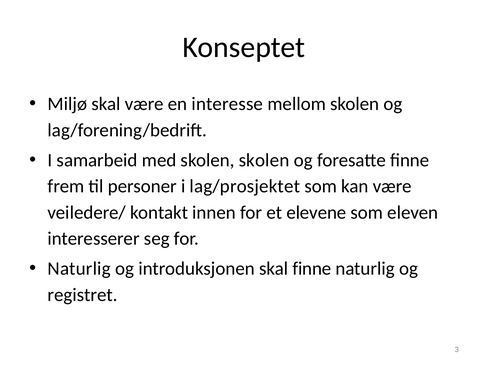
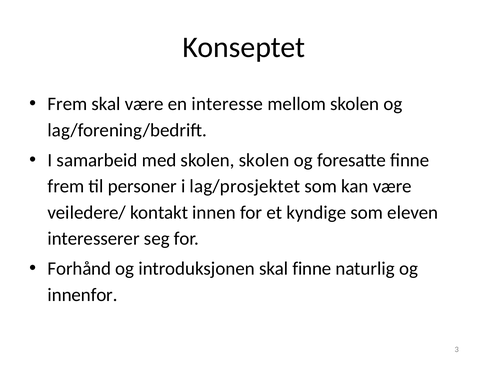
Miljø: Miljø -> Frem (67, 104)
elevene: elevene -> kyndige (316, 213)
Naturlig: Naturlig -> Forhånd (79, 269)
registret: registret -> innenfor (83, 295)
